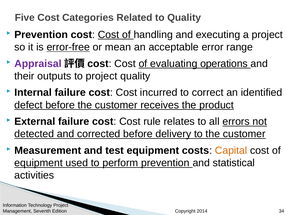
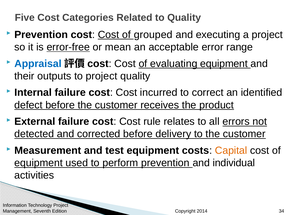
handling: handling -> grouped (153, 35)
Appraisal colour: purple -> blue (38, 64)
evaluating operations: operations -> equipment (224, 64)
statistical: statistical -> individual (234, 163)
